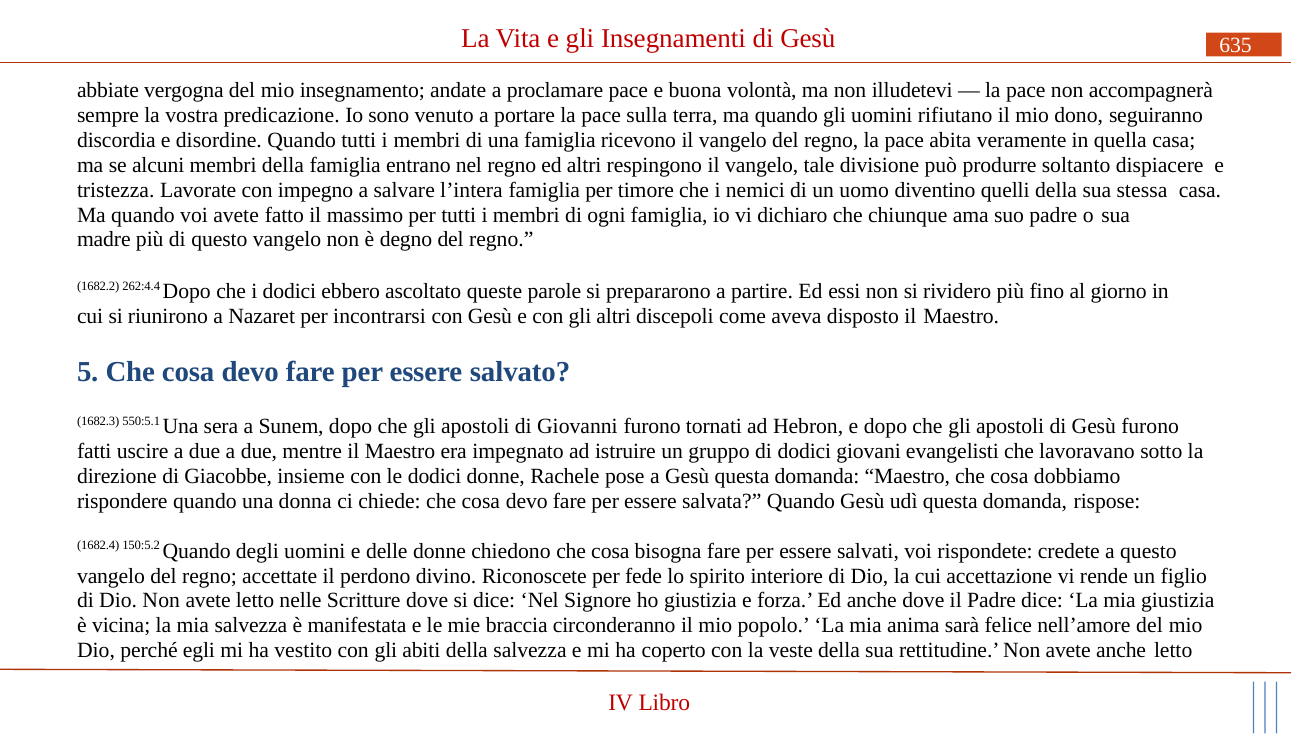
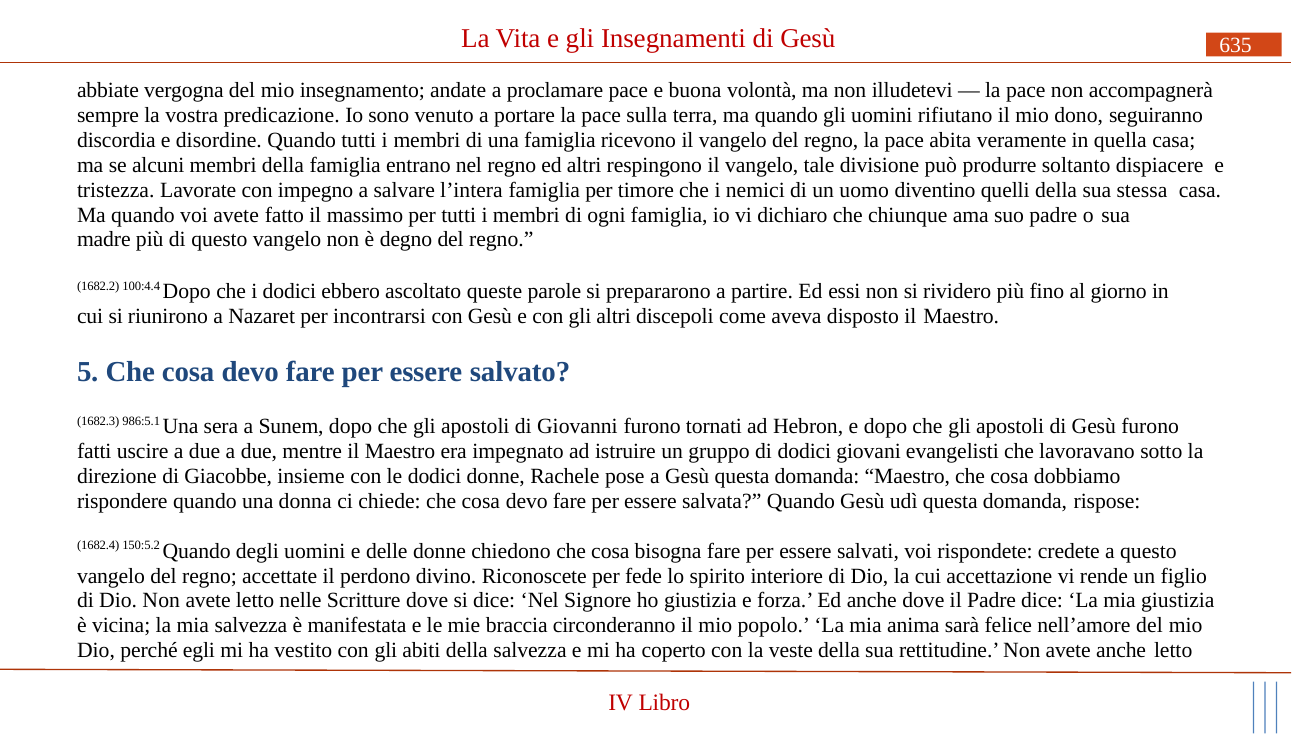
262:4.4: 262:4.4 -> 100:4.4 (141, 286)
550:5.1: 550:5.1 -> 986:5.1 (141, 421)
